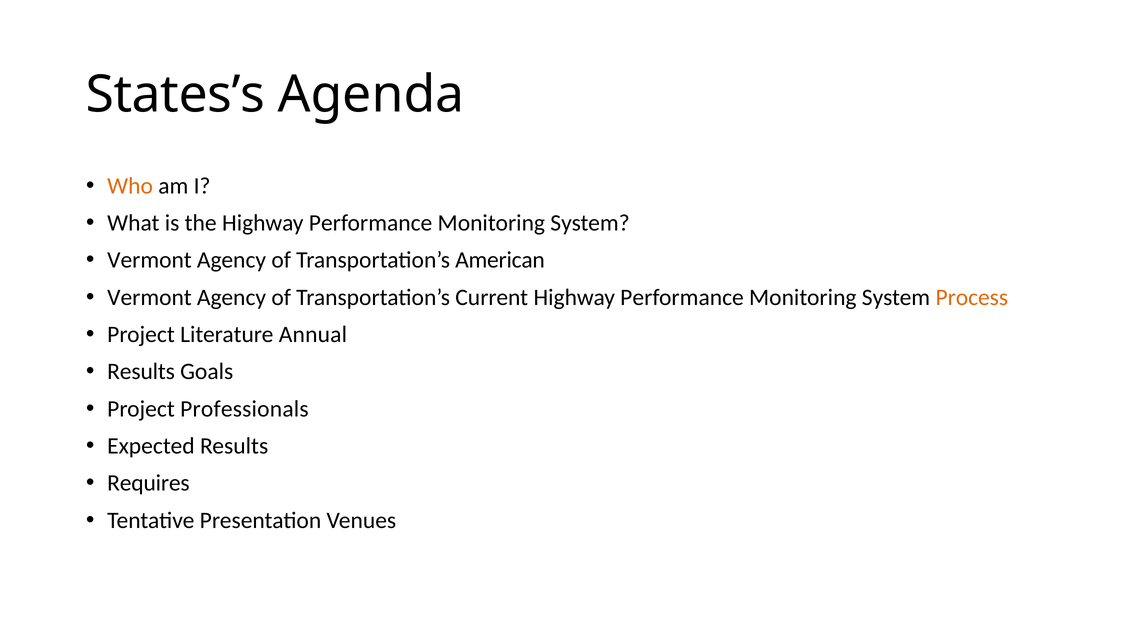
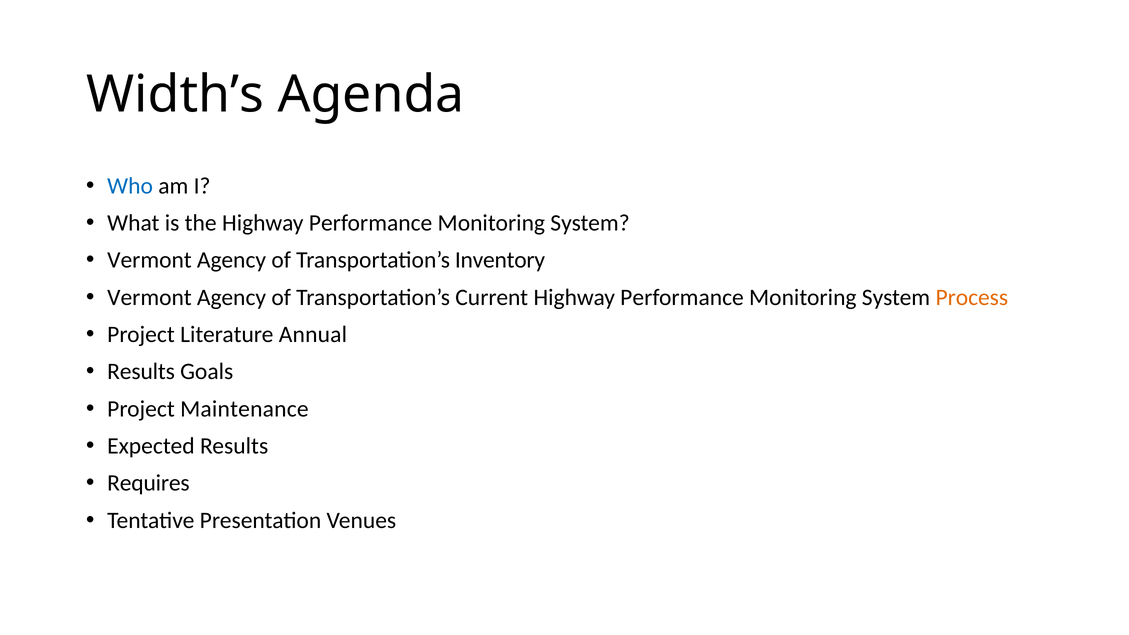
States’s: States’s -> Width’s (175, 95)
Who colour: orange -> blue (130, 186)
American: American -> Inventory (500, 260)
Professionals: Professionals -> Maintenance (244, 409)
